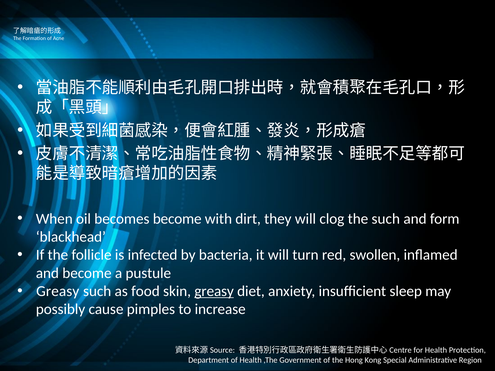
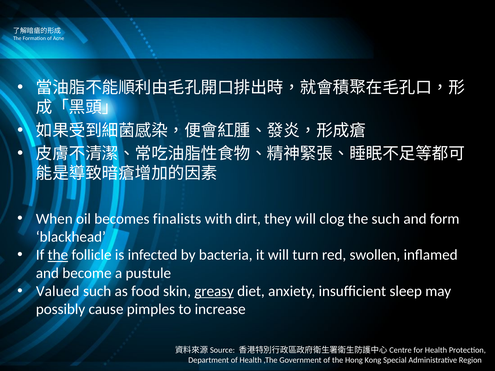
becomes become: become -> finalists (177, 219)
the underline: none -> present (58, 255)
Greasy: Greasy -> Valued (58, 291)
